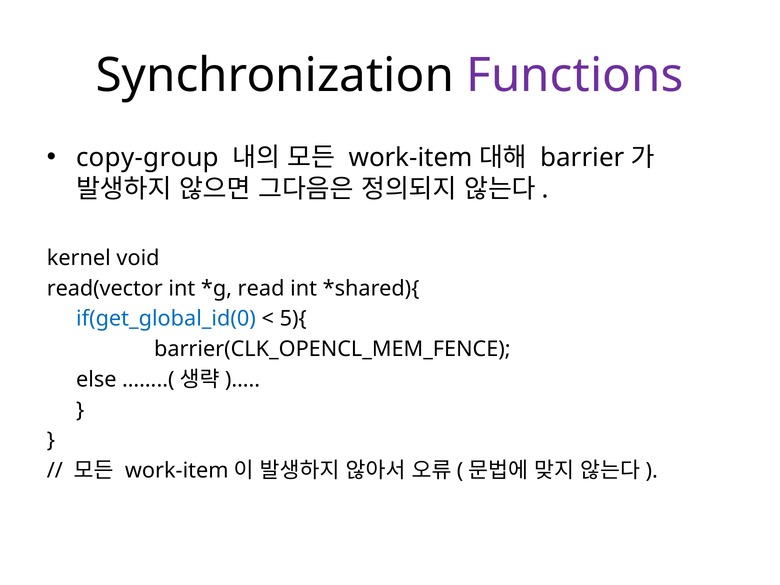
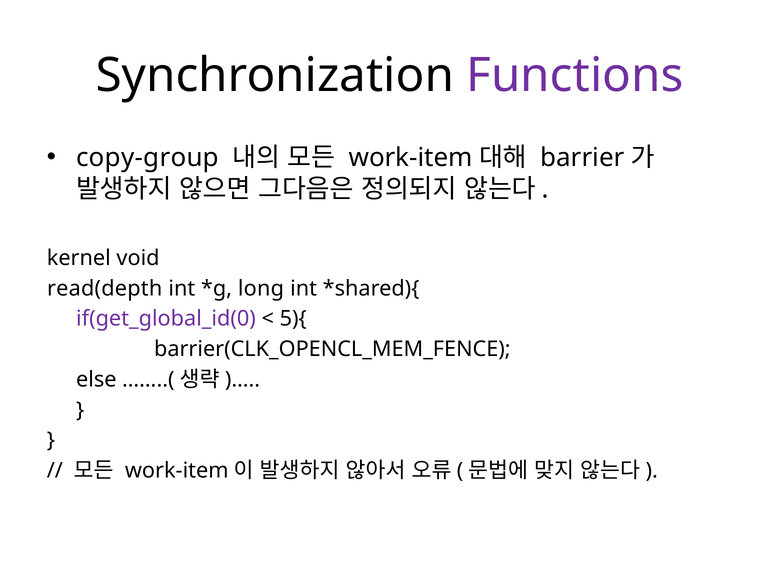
read(vector: read(vector -> read(depth (105, 288)
read: read -> long (261, 288)
if(get_global_id(0 colour: blue -> purple (166, 319)
